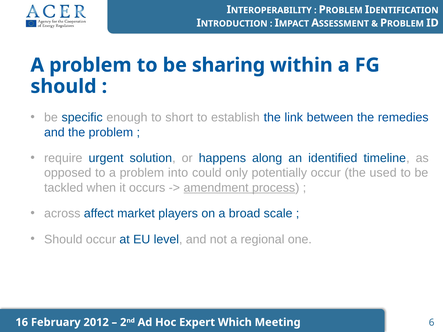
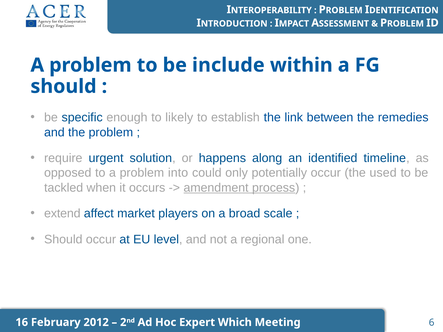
sharing: sharing -> include (228, 65)
short: short -> likely (179, 118)
across: across -> extend (62, 214)
